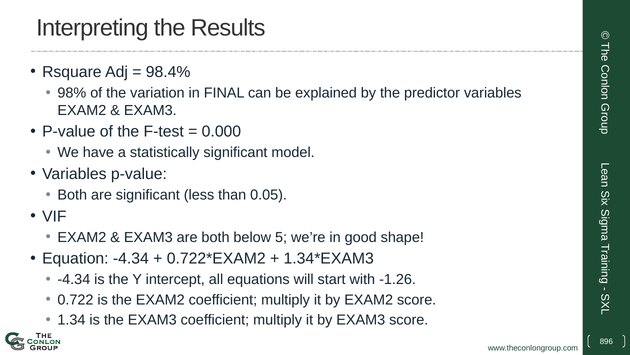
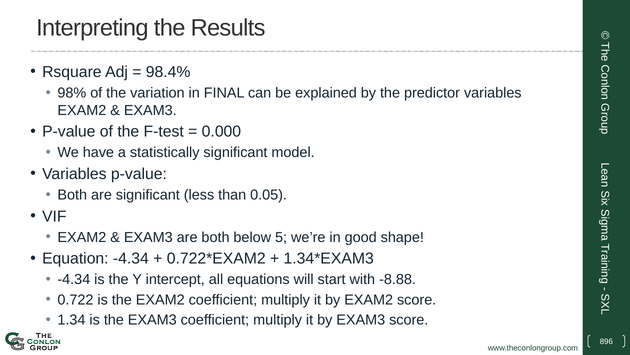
-1.26: -1.26 -> -8.88 (398, 279)
